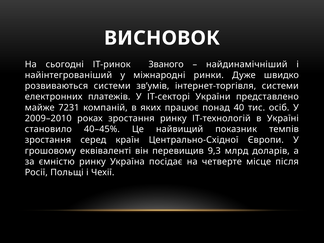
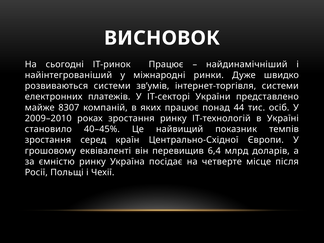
ІТ-ринок Званого: Званого -> Працює (166, 64)
7231: 7231 -> 8307 (69, 108)
40: 40 -> 44 (239, 108)
9,3: 9,3 -> 6,4 (214, 151)
